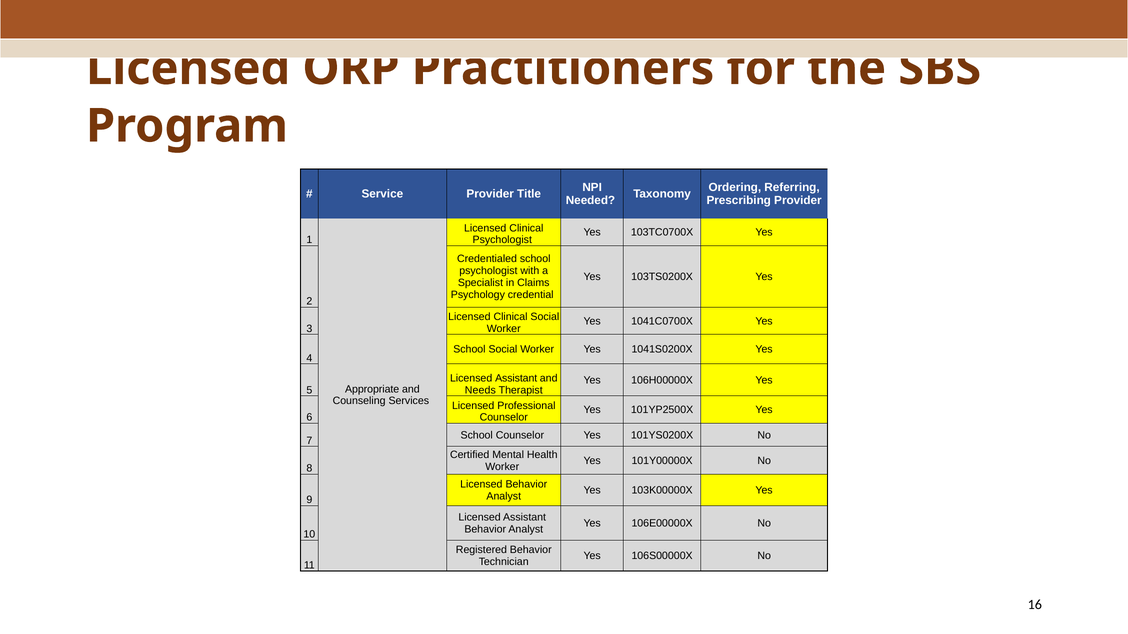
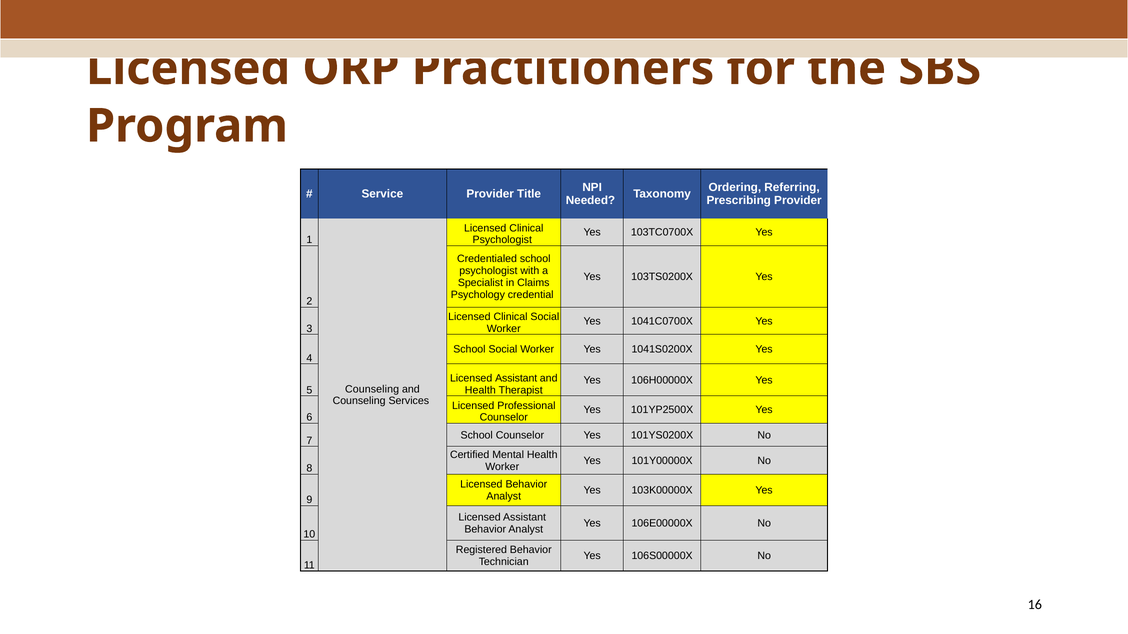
Appropriate: Appropriate -> Counseling (372, 389)
Needs: Needs -> Health (480, 391)
